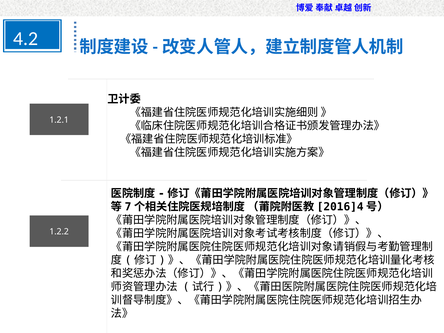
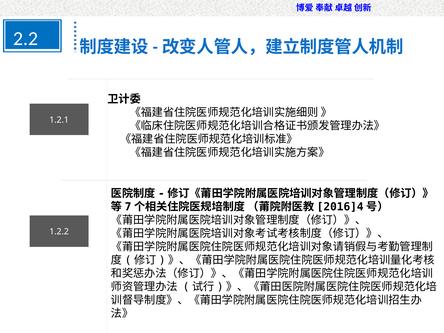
4.2: 4.2 -> 2.2 (26, 39)
